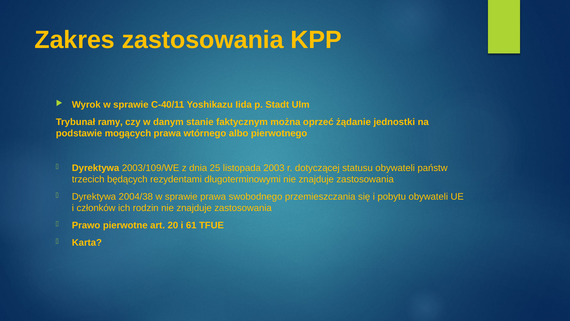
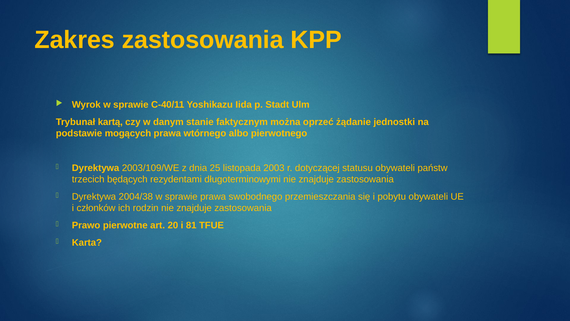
ramy: ramy -> kartą (110, 122)
61: 61 -> 81 (191, 225)
